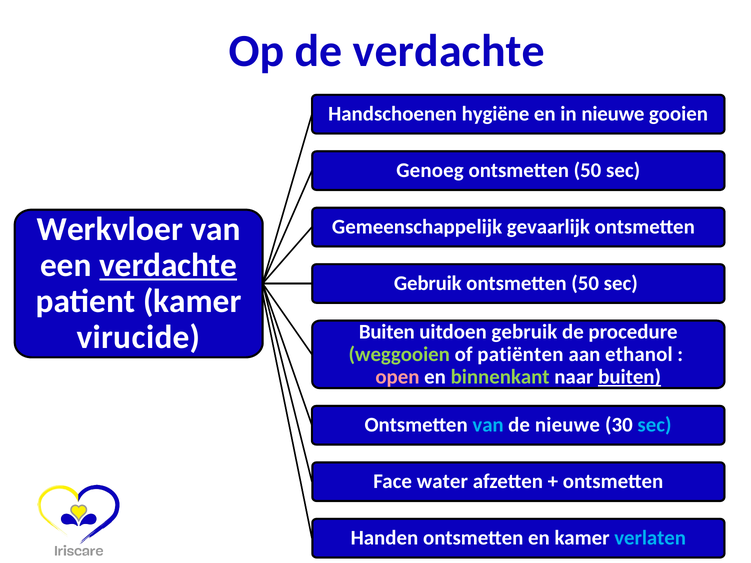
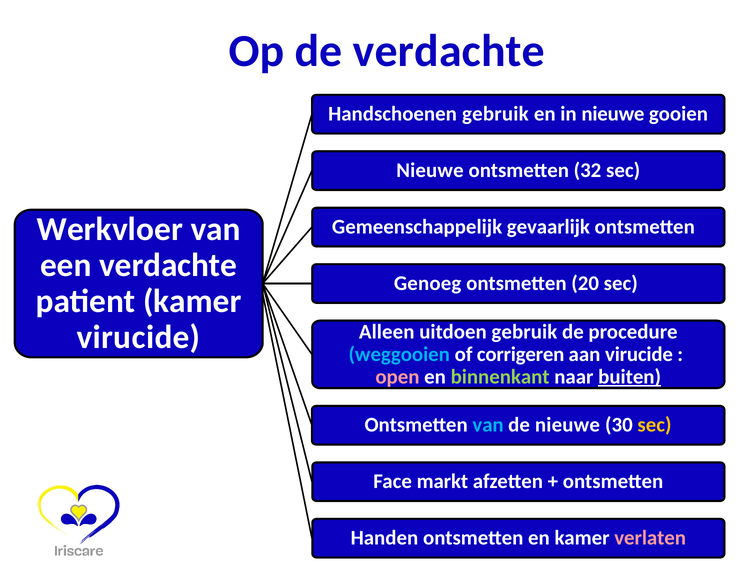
Handschoenen hygiëne: hygiëne -> gebruik (495, 114)
Genoeg: Genoeg -> Nieuwe (430, 171)
50: 50 -> 32 (587, 171)
verdachte underline: present -> none (168, 265)
Gebruik: Gebruik -> Genoeg (428, 284)
50: 50 -> 20 (585, 284)
Buiten: Buiten -> Alleen (387, 332)
weggooien colour: light green -> light blue (399, 354)
patiënten: patiënten -> corrigeren (521, 354)
aan ethanol: ethanol -> virucide (639, 354)
sec colour: light blue -> yellow (654, 425)
water: water -> markt (442, 482)
verlaten colour: light blue -> pink (650, 538)
